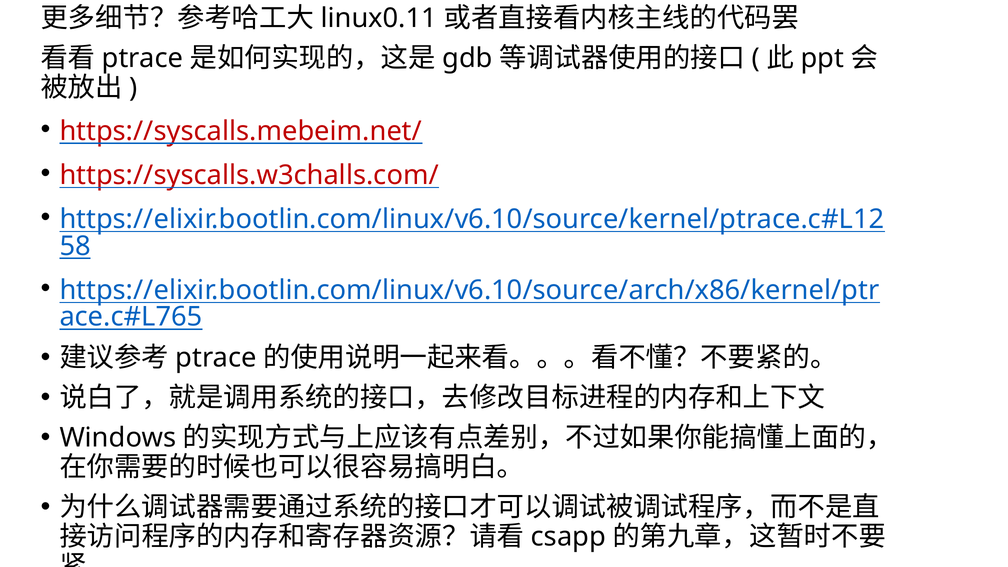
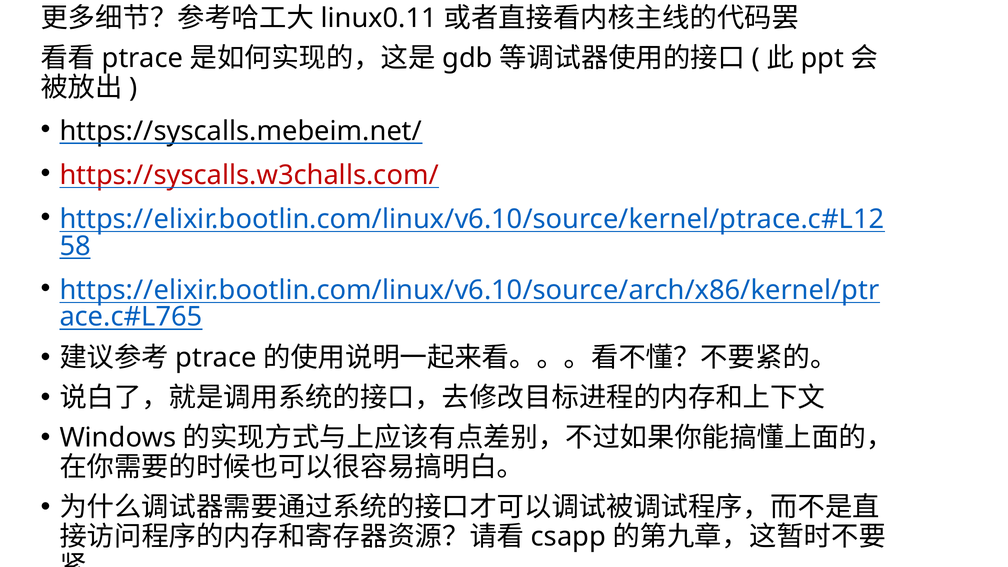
https://syscalls.mebeim.net/ colour: red -> black (241, 131)
